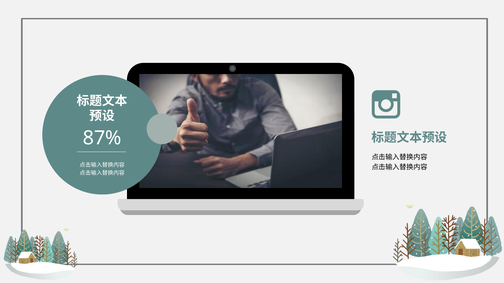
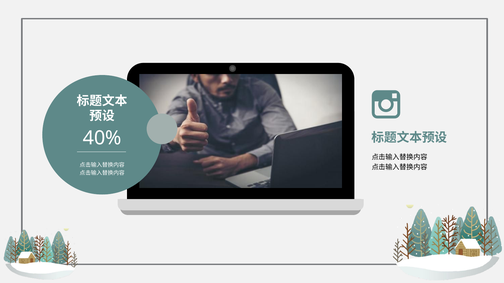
87%: 87% -> 40% (102, 138)
